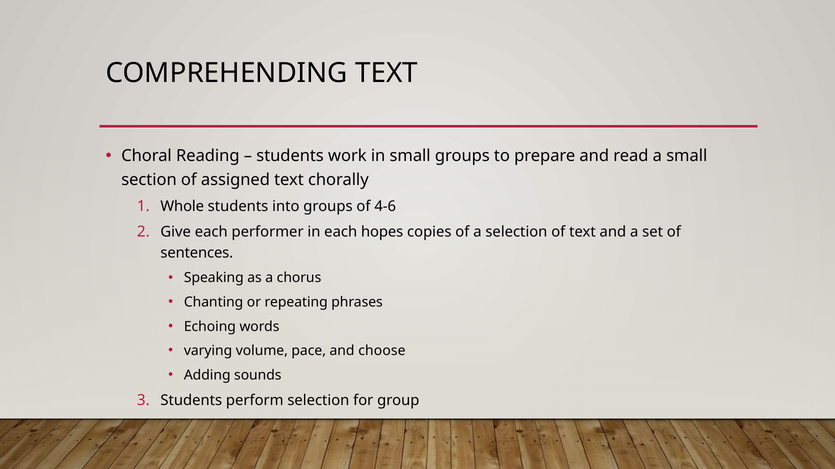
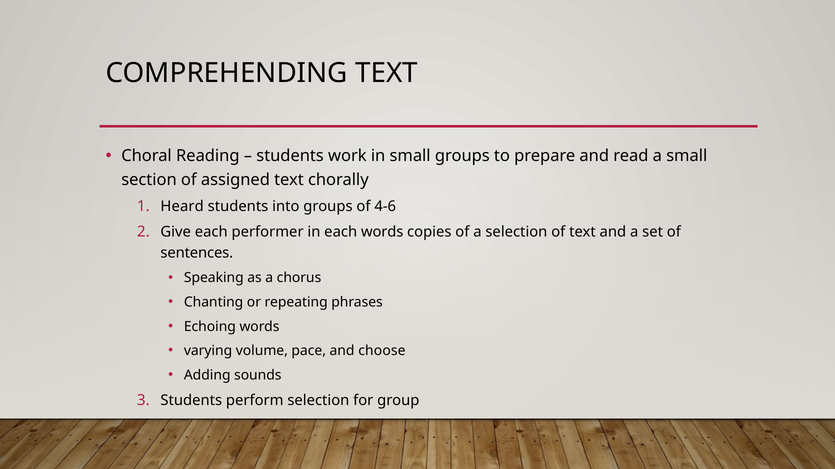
Whole: Whole -> Heard (182, 207)
each hopes: hopes -> words (382, 232)
